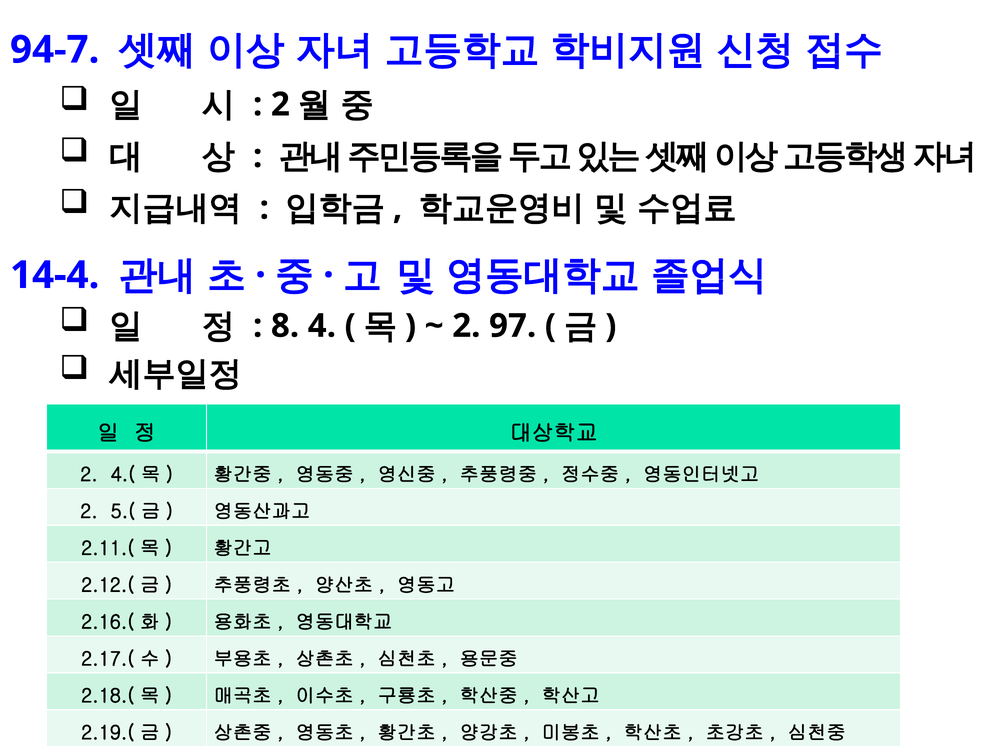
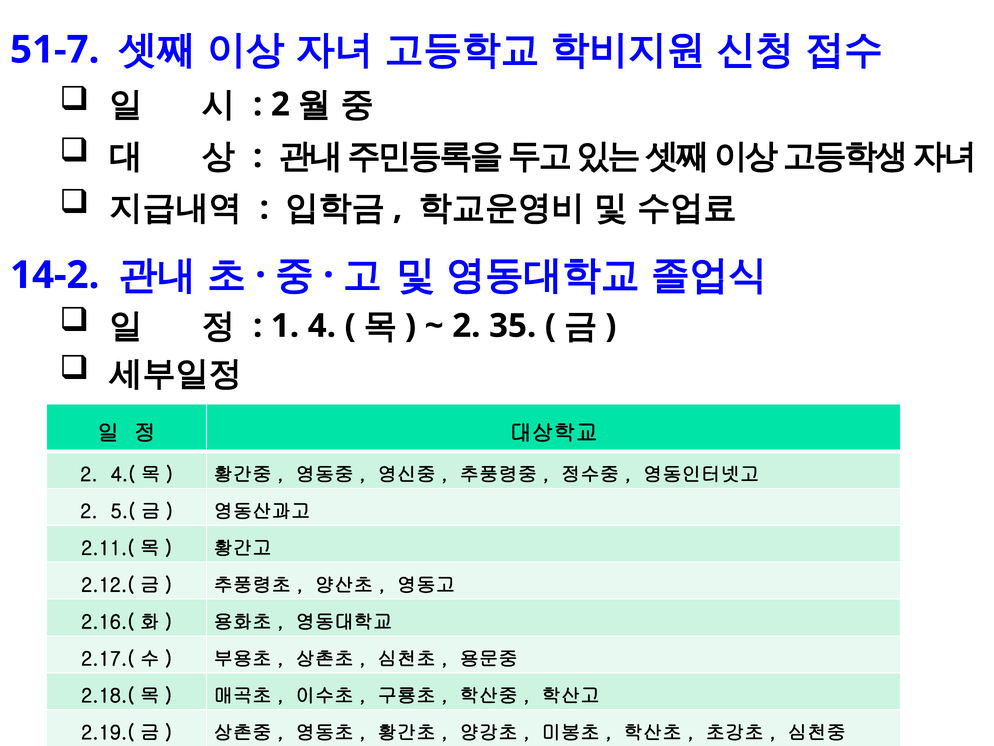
94-7: 94-7 -> 51-7 (55, 50)
14-4: 14-4 -> 14-2 (55, 275)
8: 8 -> 1 (285, 326)
97: 97 -> 35 (513, 326)
